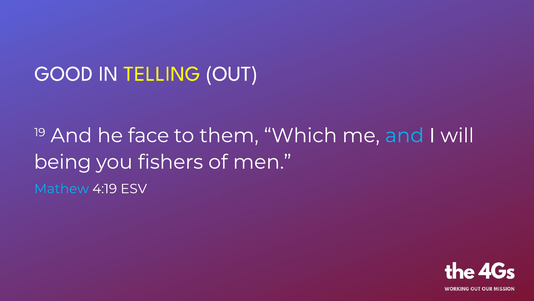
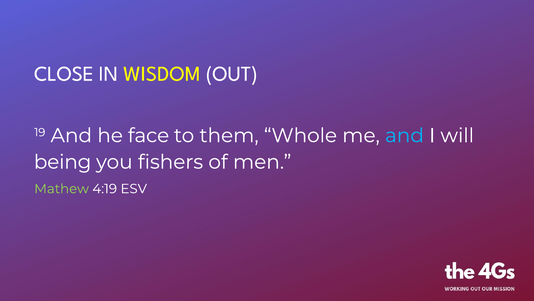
GOOD: GOOD -> CLOSE (64, 74)
TELLING: TELLING -> WISDOM (162, 74)
Which: Which -> Whole (300, 135)
Mathew colour: light blue -> light green (62, 188)
